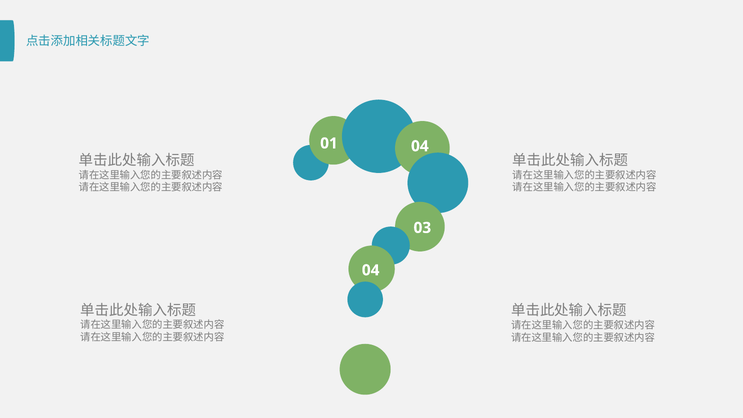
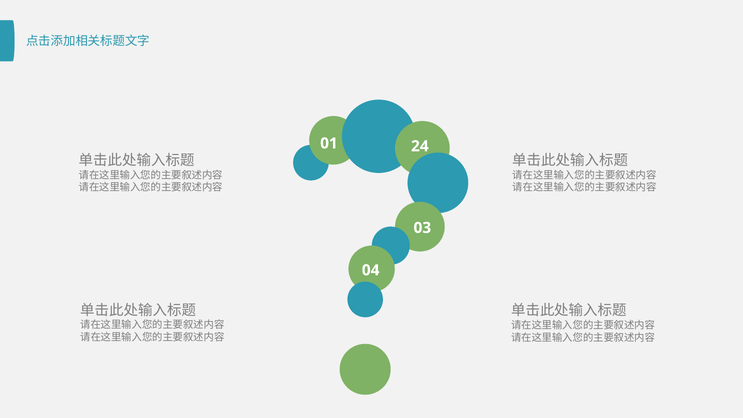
01 04: 04 -> 24 (420, 146)
